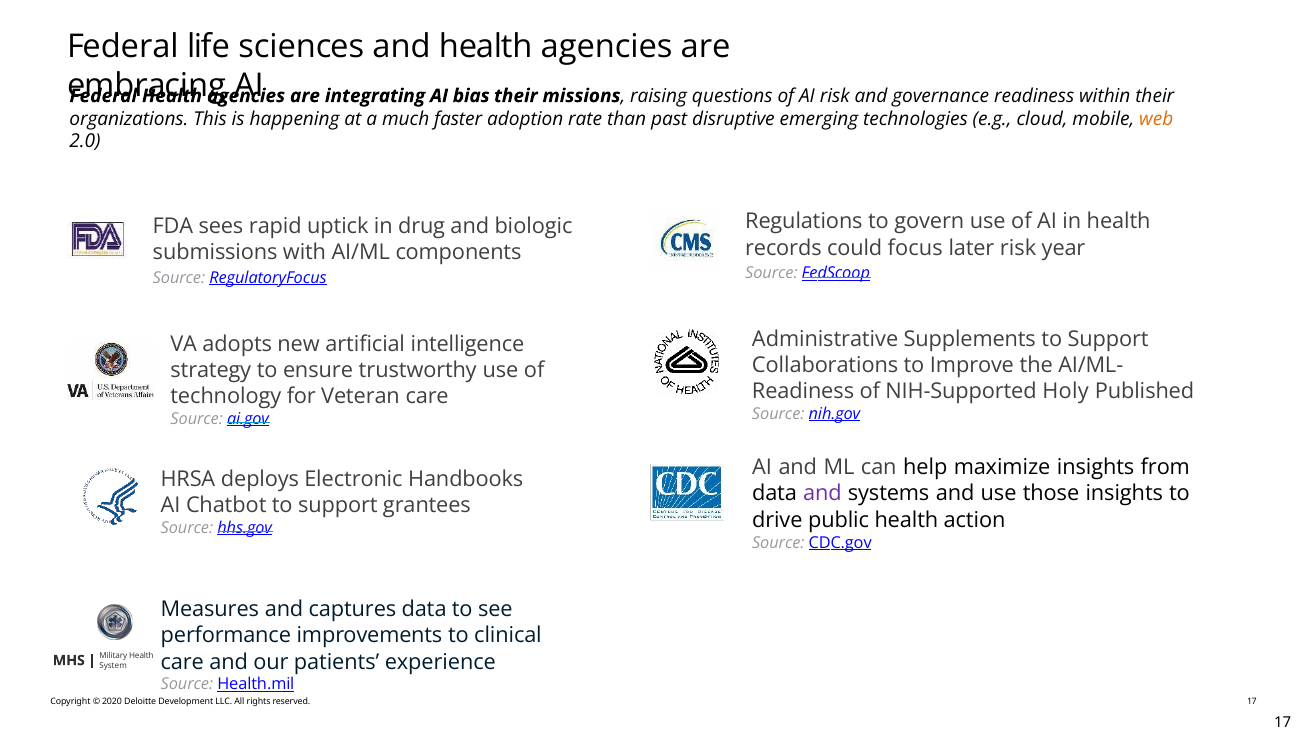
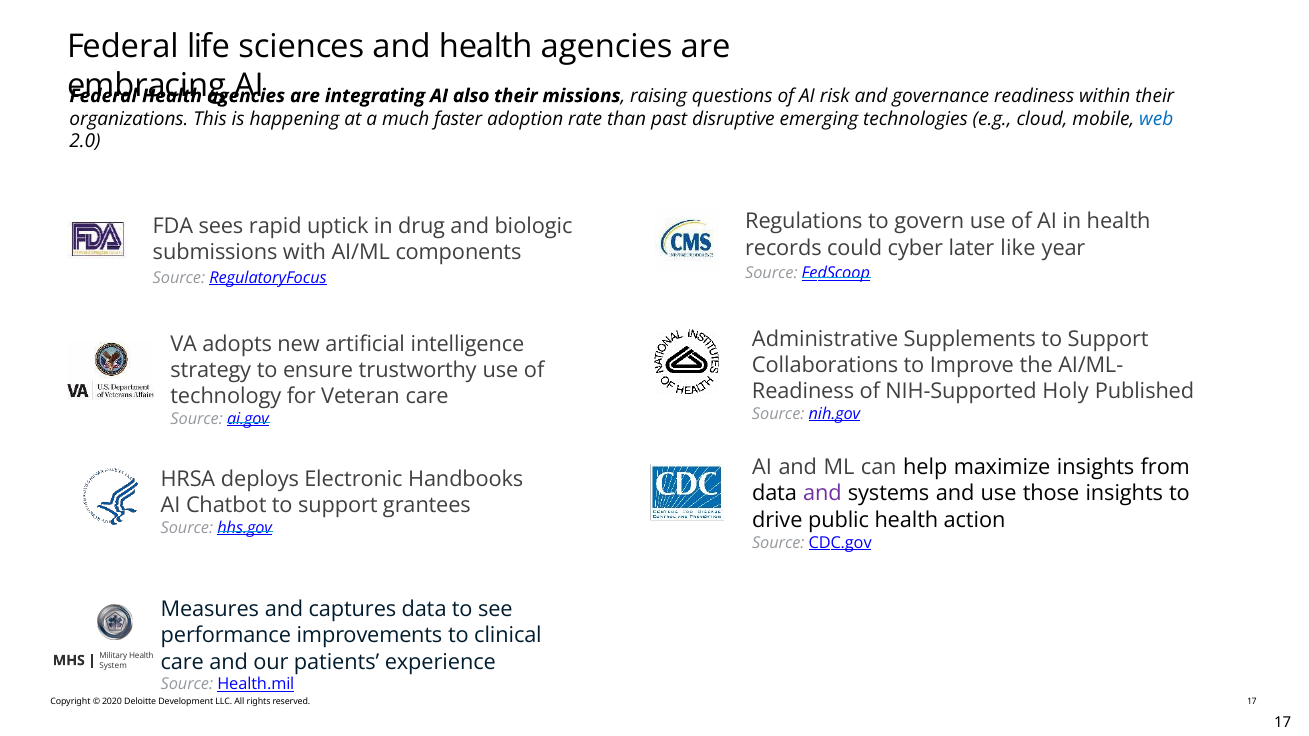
bias: bias -> also (471, 96)
web colour: orange -> blue (1156, 119)
focus: focus -> cyber (915, 248)
later risk: risk -> like (1018, 248)
